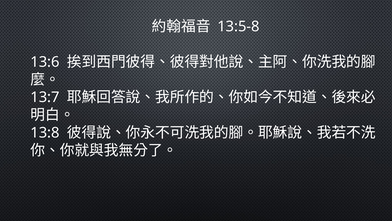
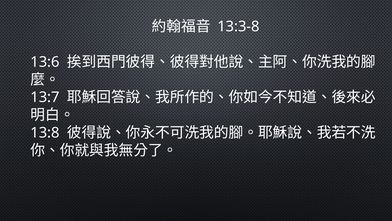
13:5-8: 13:5-8 -> 13:3-8 (238, 27)
